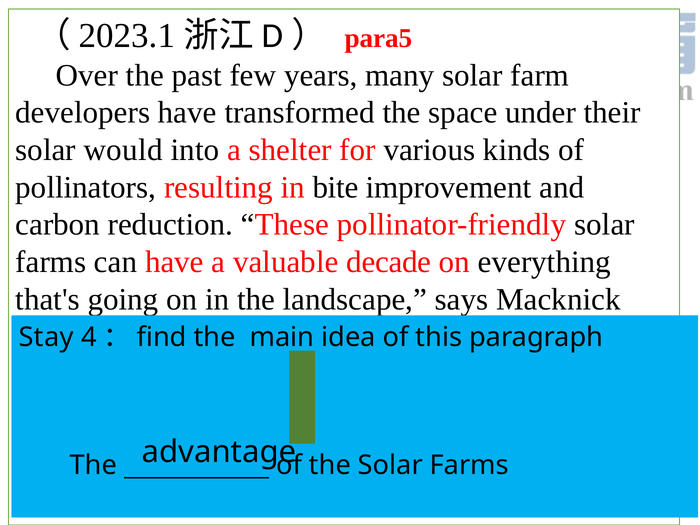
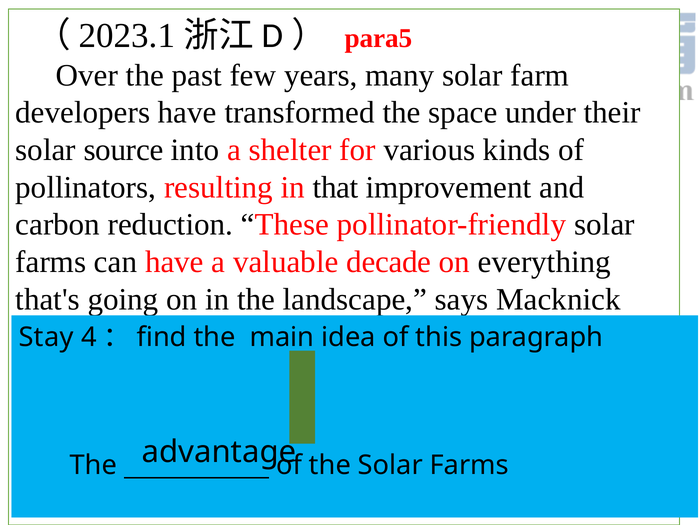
would: would -> source (123, 150)
bite: bite -> that (336, 187)
